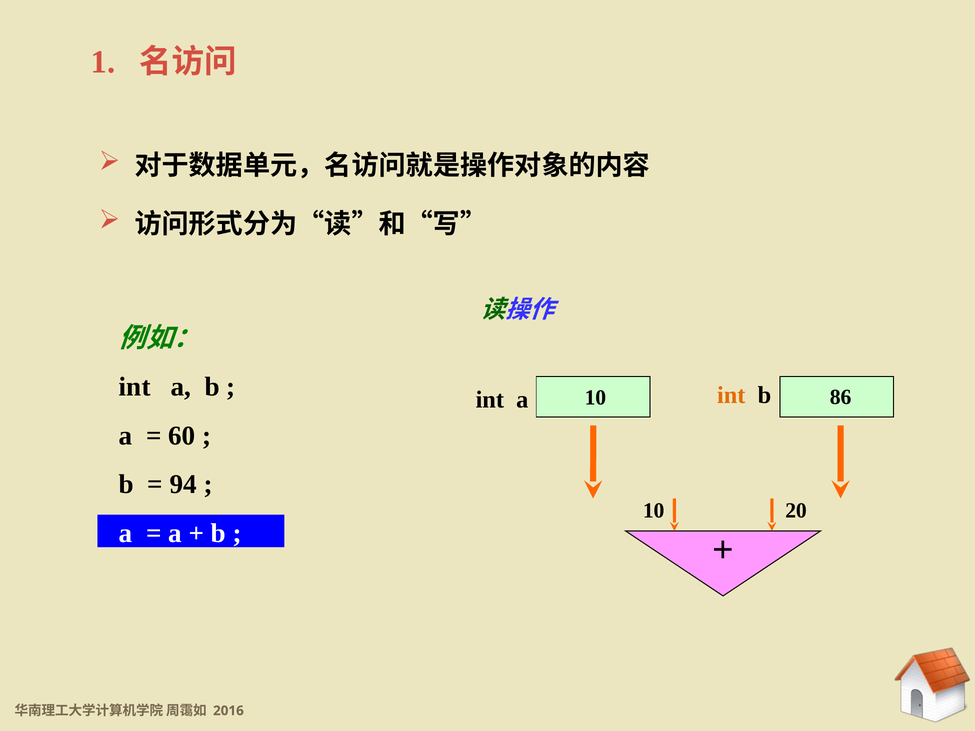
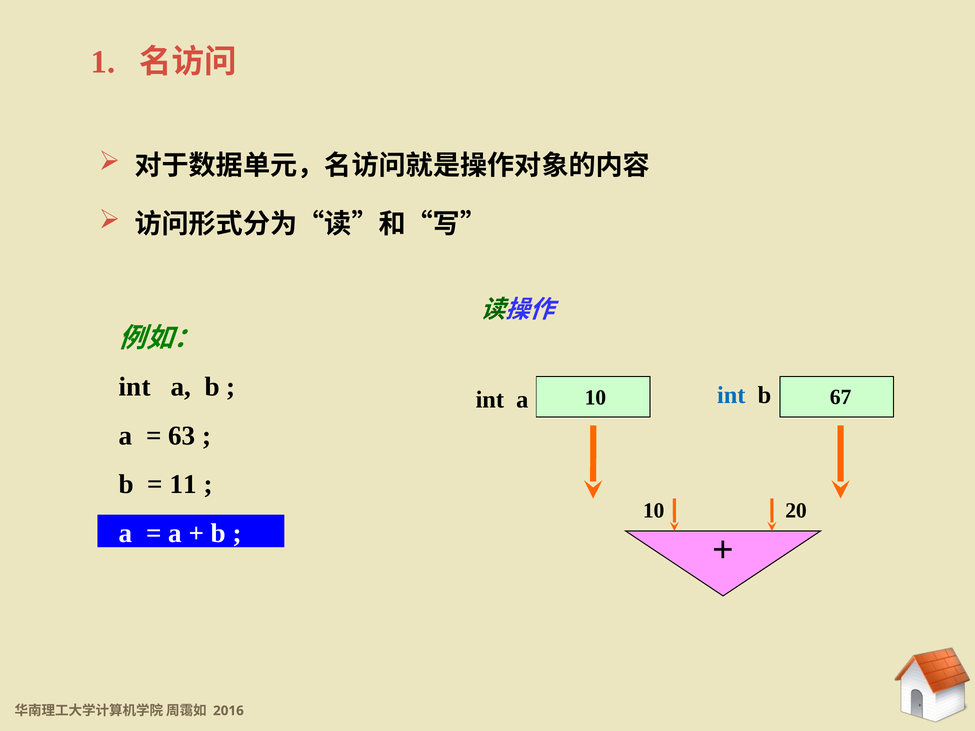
86: 86 -> 67 (841, 397)
int colour: orange -> blue (731, 395)
60: 60 -> 63 (182, 436)
94: 94 -> 11 (183, 485)
